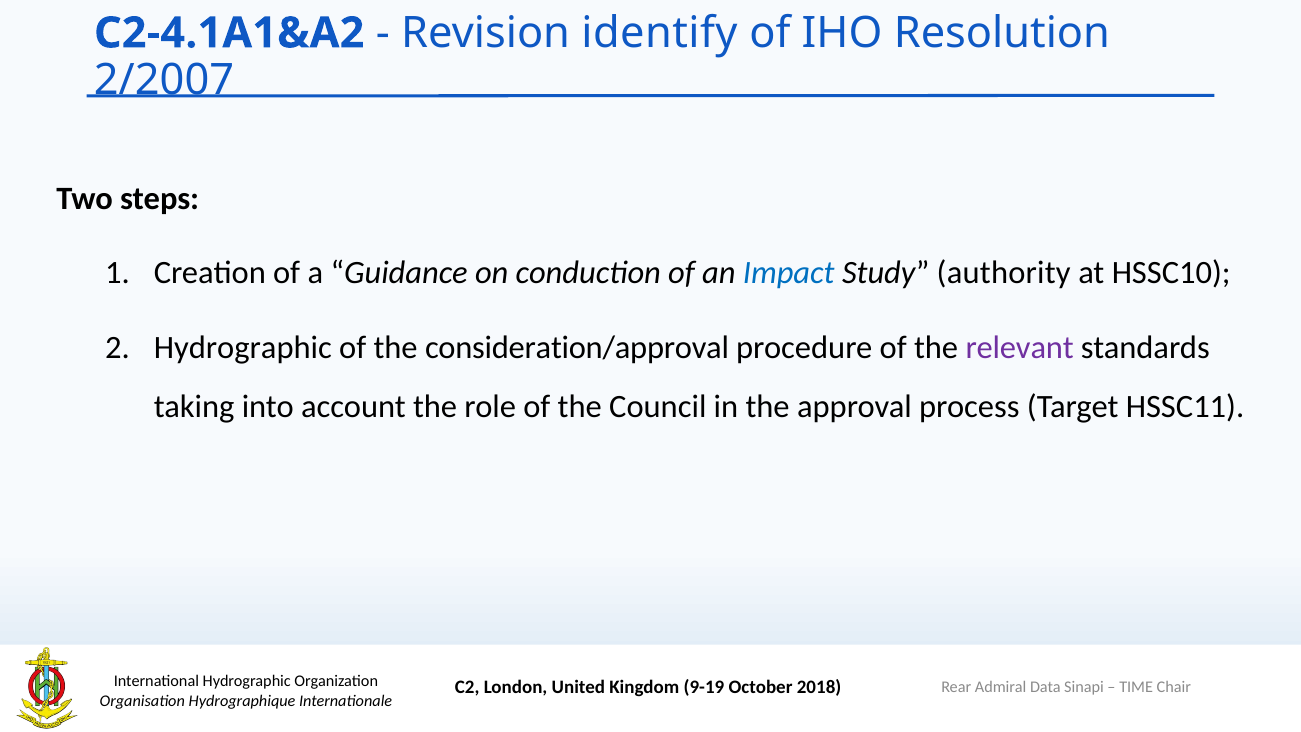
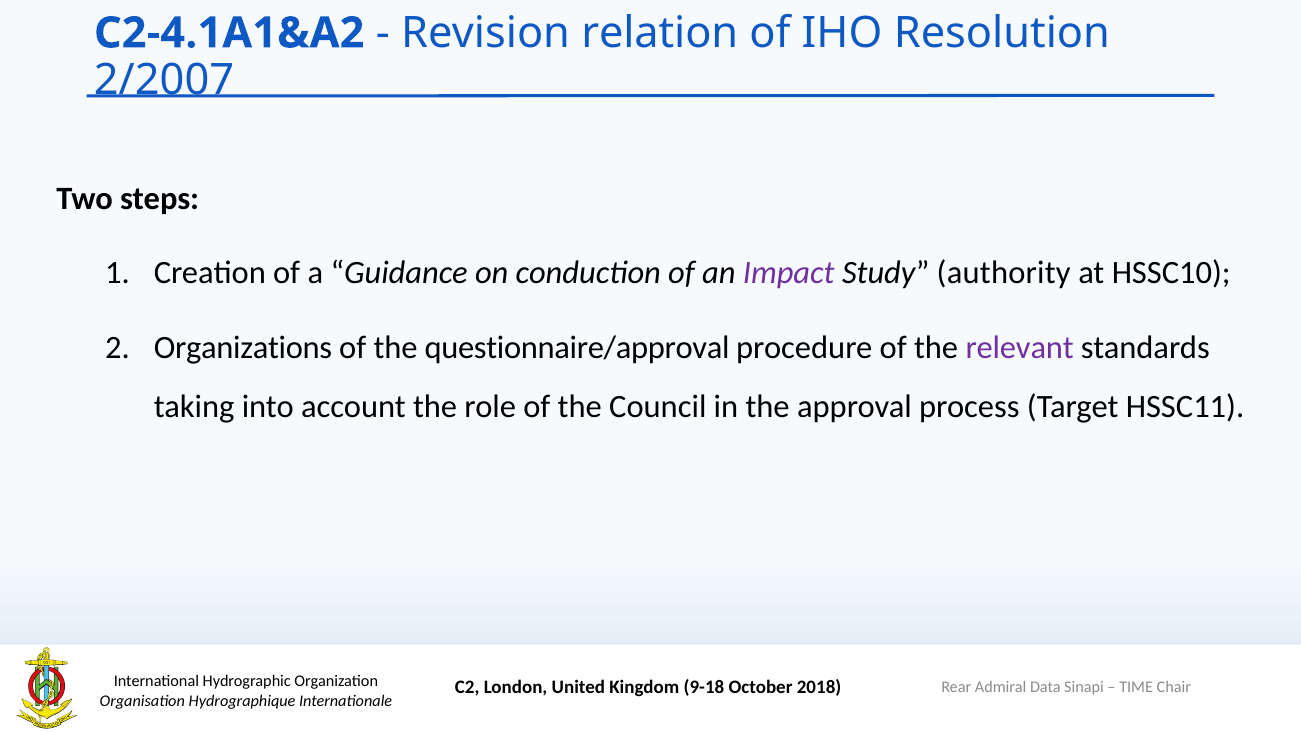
identify: identify -> relation (660, 33)
Impact colour: blue -> purple (789, 273)
Hydrographic: Hydrographic -> Organizations (243, 348)
consideration/approval: consideration/approval -> questionnaire/approval (577, 348)
9-19: 9-19 -> 9-18 (704, 687)
